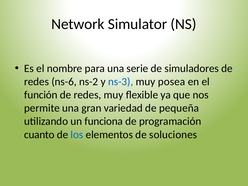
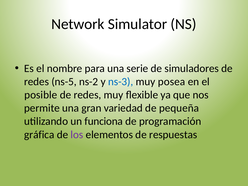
ns-6: ns-6 -> ns-5 (64, 82)
función: función -> posible (41, 95)
cuanto: cuanto -> gráfica (39, 135)
los colour: blue -> purple (77, 135)
soluciones: soluciones -> respuestas (173, 135)
